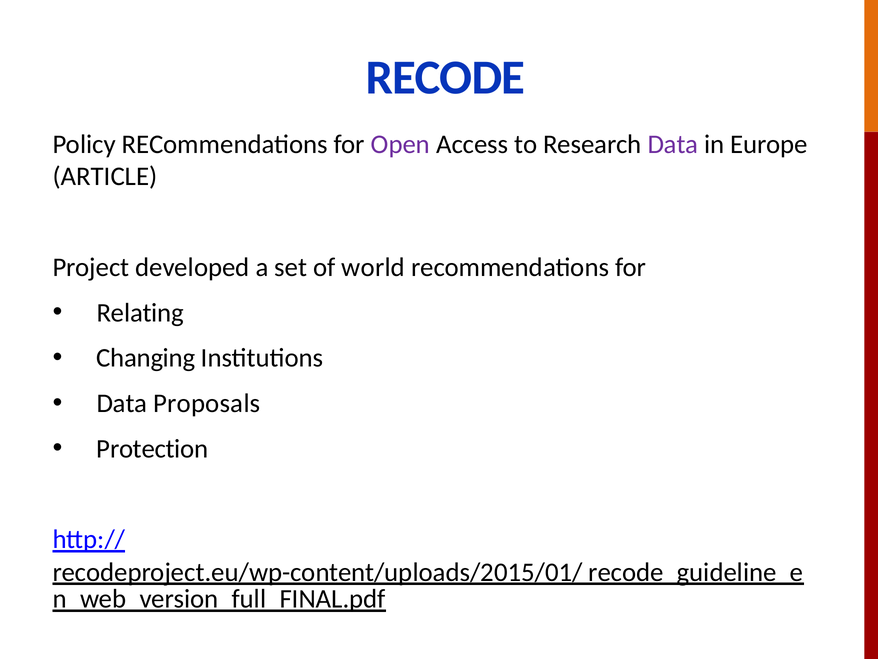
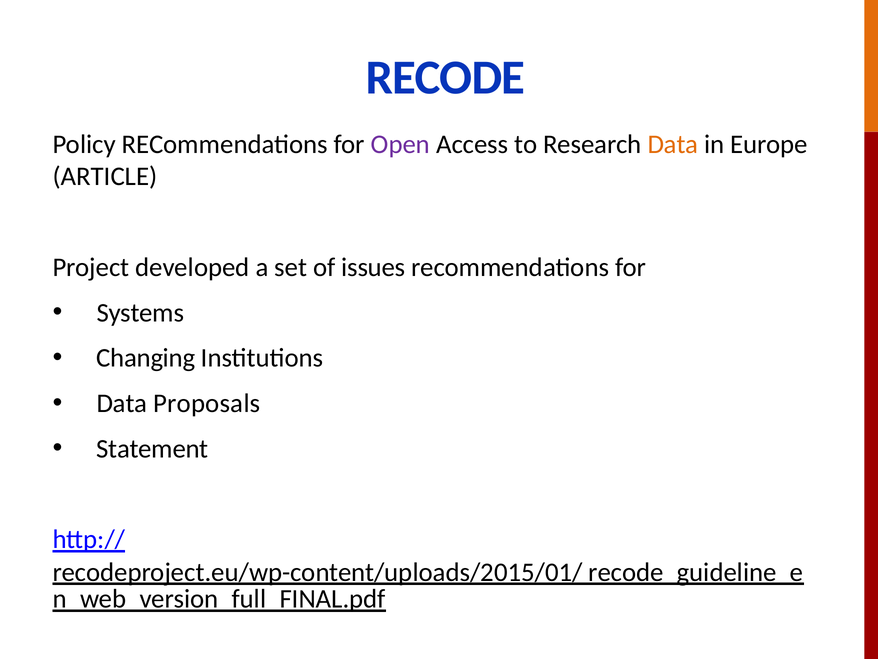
Data colour: purple -> orange (673, 144)
world: world -> issues (373, 267)
Relating: Relating -> Systems (140, 312)
Protection: Protection -> Statement (152, 448)
